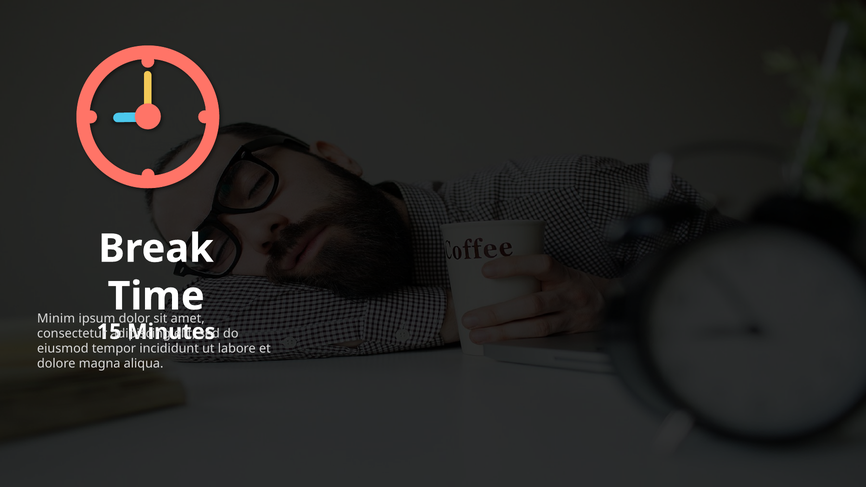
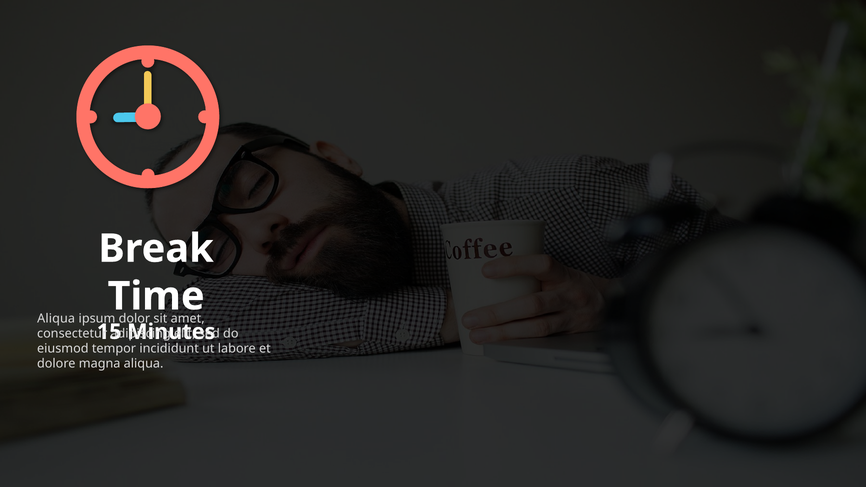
Minim: Minim -> Aliqua (56, 318)
